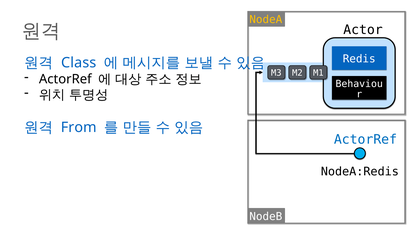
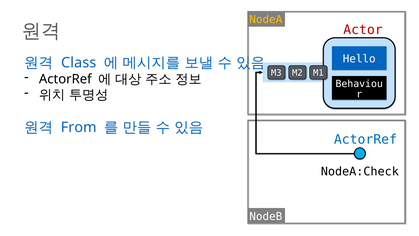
Actor colour: black -> red (363, 30)
Redis: Redis -> Hello (359, 59)
NodeA:Redis: NodeA:Redis -> NodeA:Check (360, 171)
